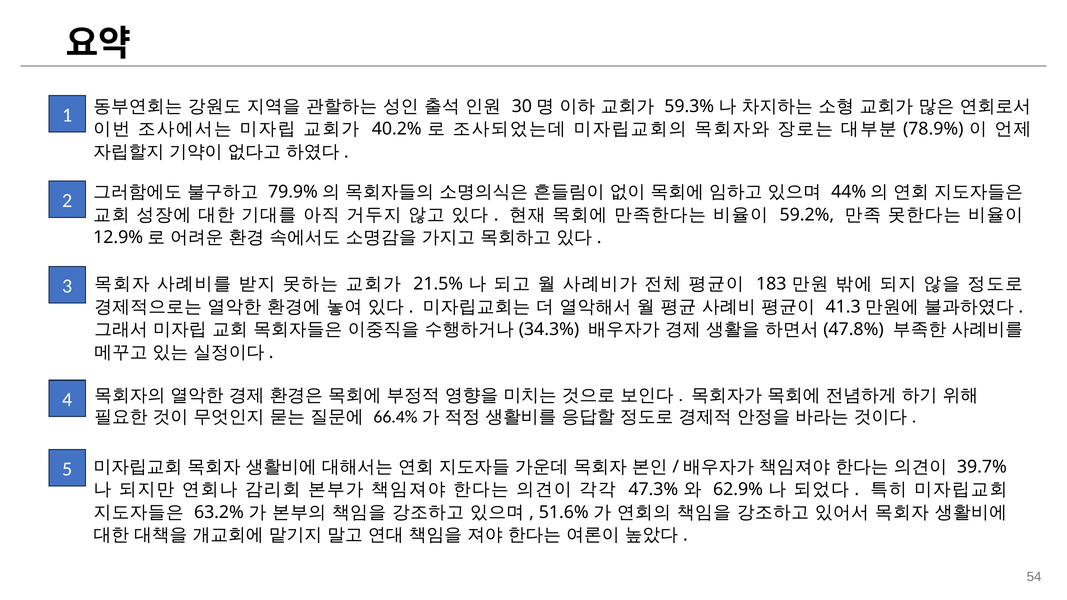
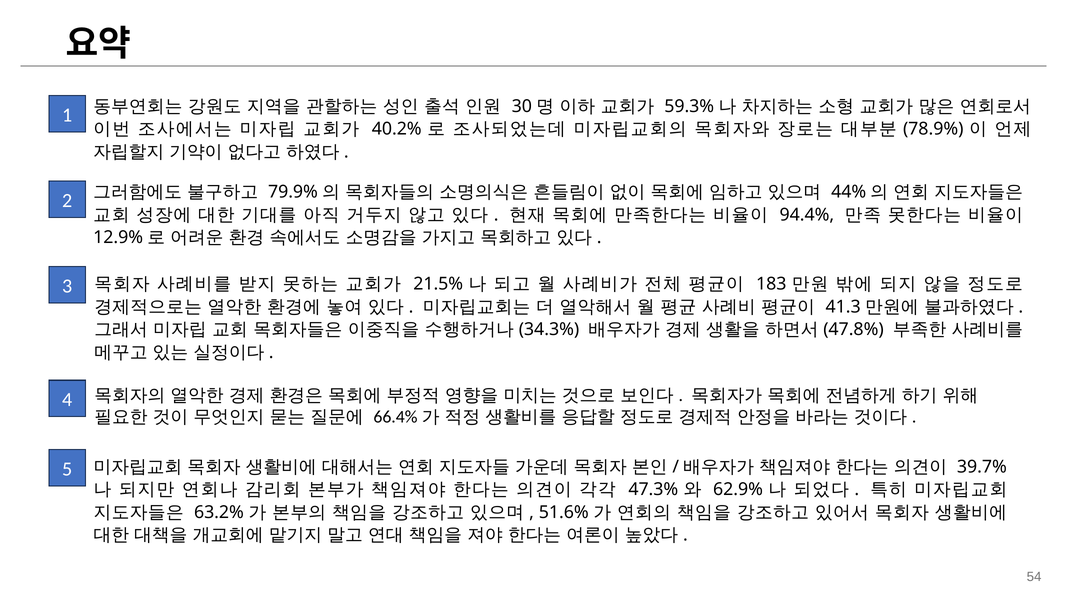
59.2%: 59.2% -> 94.4% (807, 215)
